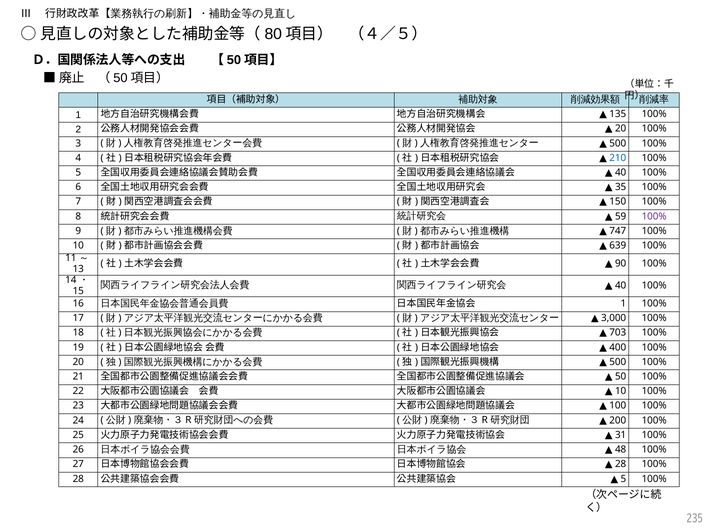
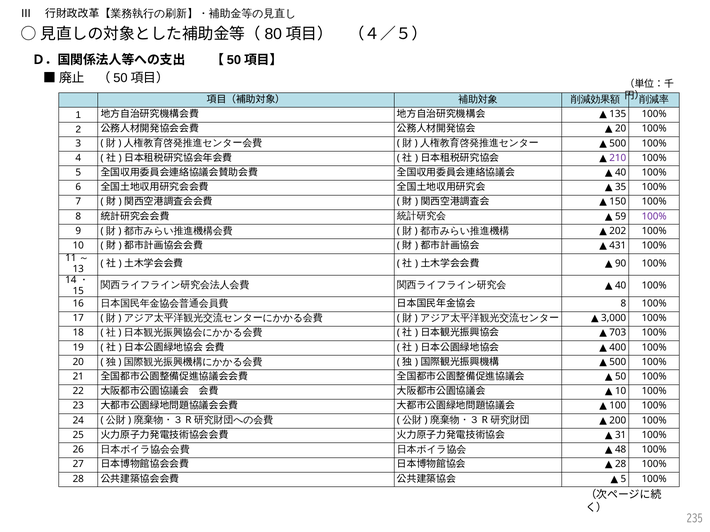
210 colour: blue -> purple (618, 158)
747: 747 -> 202 (618, 231)
639: 639 -> 431 (618, 246)
1: 1 -> 8 (623, 304)
